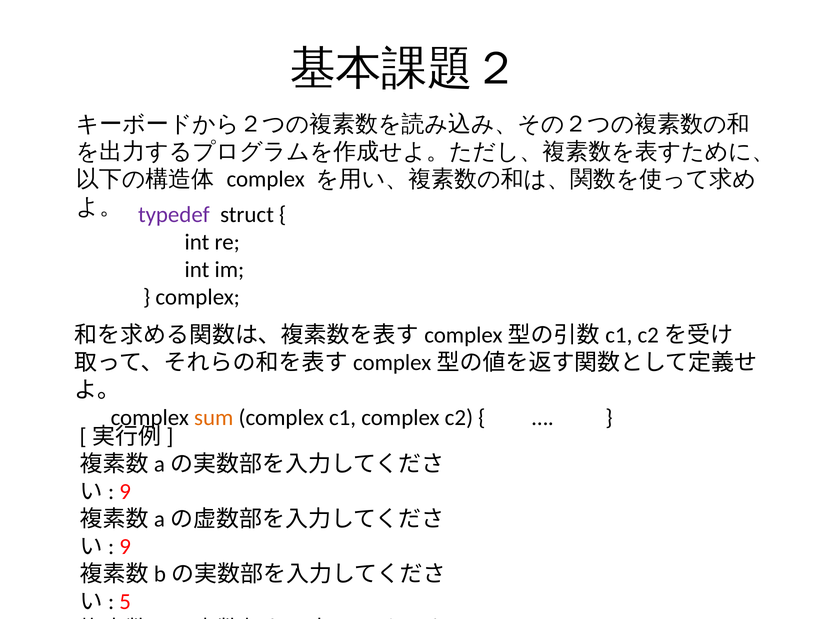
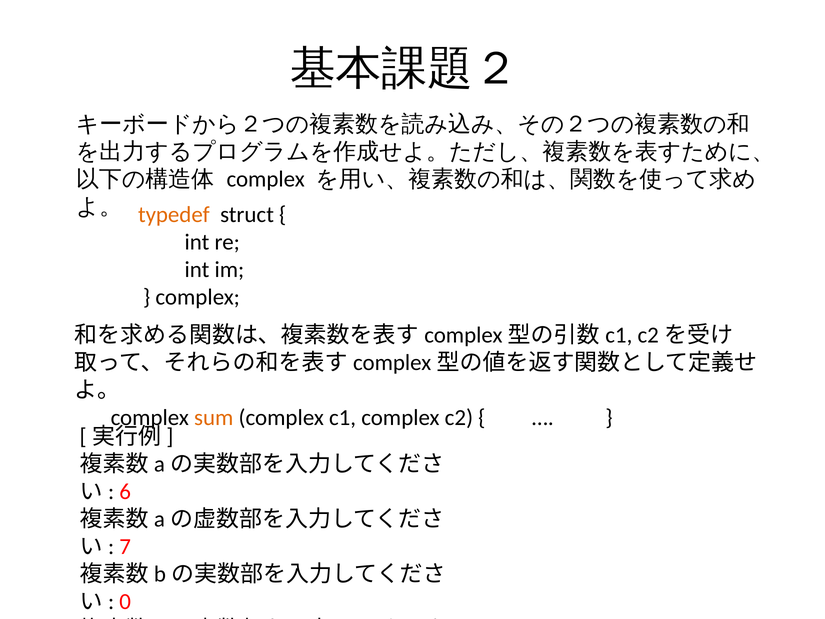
typedef colour: purple -> orange (174, 215)
9: 9 -> 6 (125, 492)
9: 9 -> 7 (125, 547)
5: 5 -> 0 (125, 602)
